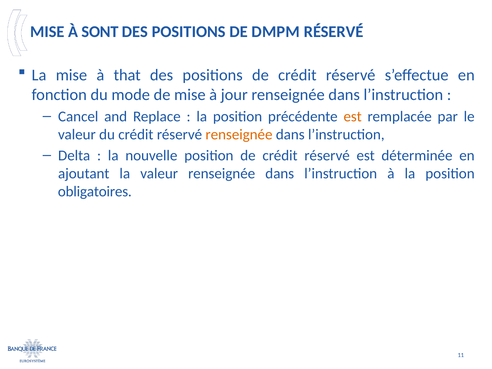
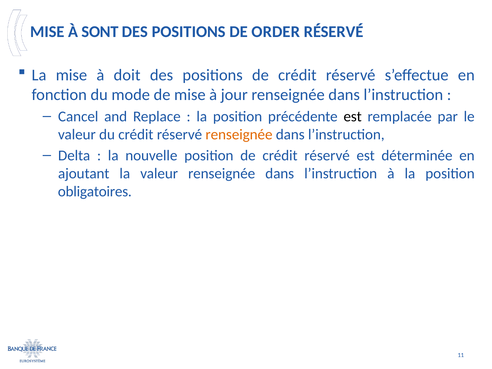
DMPM: DMPM -> ORDER (276, 32)
that: that -> doit (127, 75)
est colour: orange -> black (353, 116)
